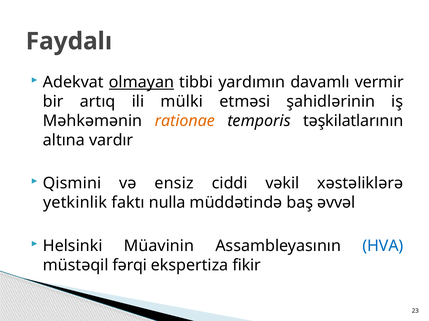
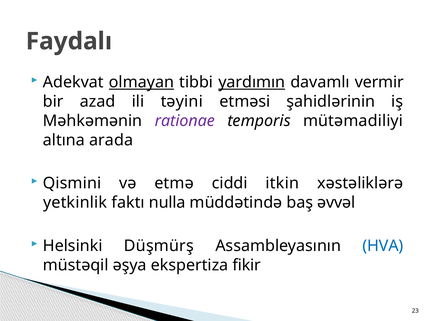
yardımın underline: none -> present (252, 82)
artıq: artıq -> azad (98, 102)
mülki: mülki -> təyini (182, 102)
rationae colour: orange -> purple (185, 121)
təşkilatlarının: təşkilatlarının -> mütəmadiliyi (353, 121)
vardır: vardır -> arada (111, 140)
ensiz: ensiz -> etmə (174, 184)
vəkil: vəkil -> itkin (282, 184)
Müavinin: Müavinin -> Düşmürş (159, 247)
fərqi: fərqi -> əşya (130, 266)
